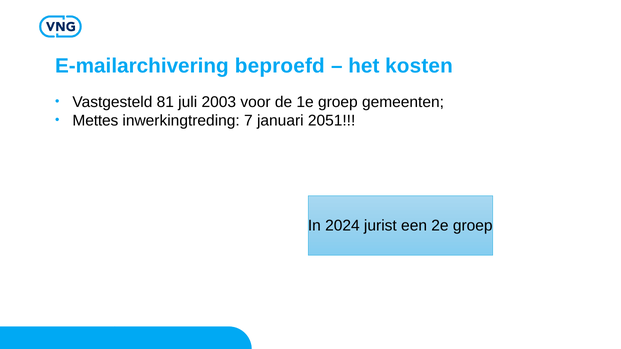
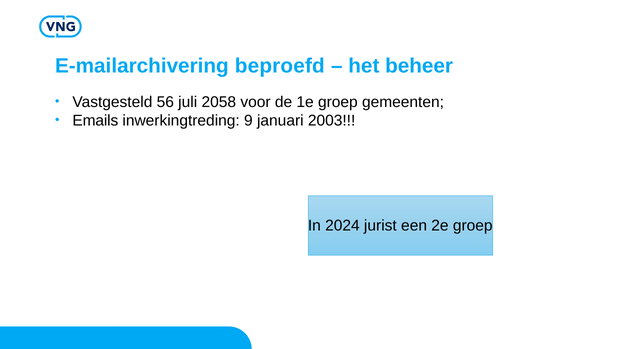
kosten: kosten -> beheer (419, 66)
81: 81 -> 56 (165, 102)
2003: 2003 -> 2058 (219, 102)
Mettes: Mettes -> Emails (95, 121)
7: 7 -> 9 (248, 121)
2051: 2051 -> 2003 (332, 121)
